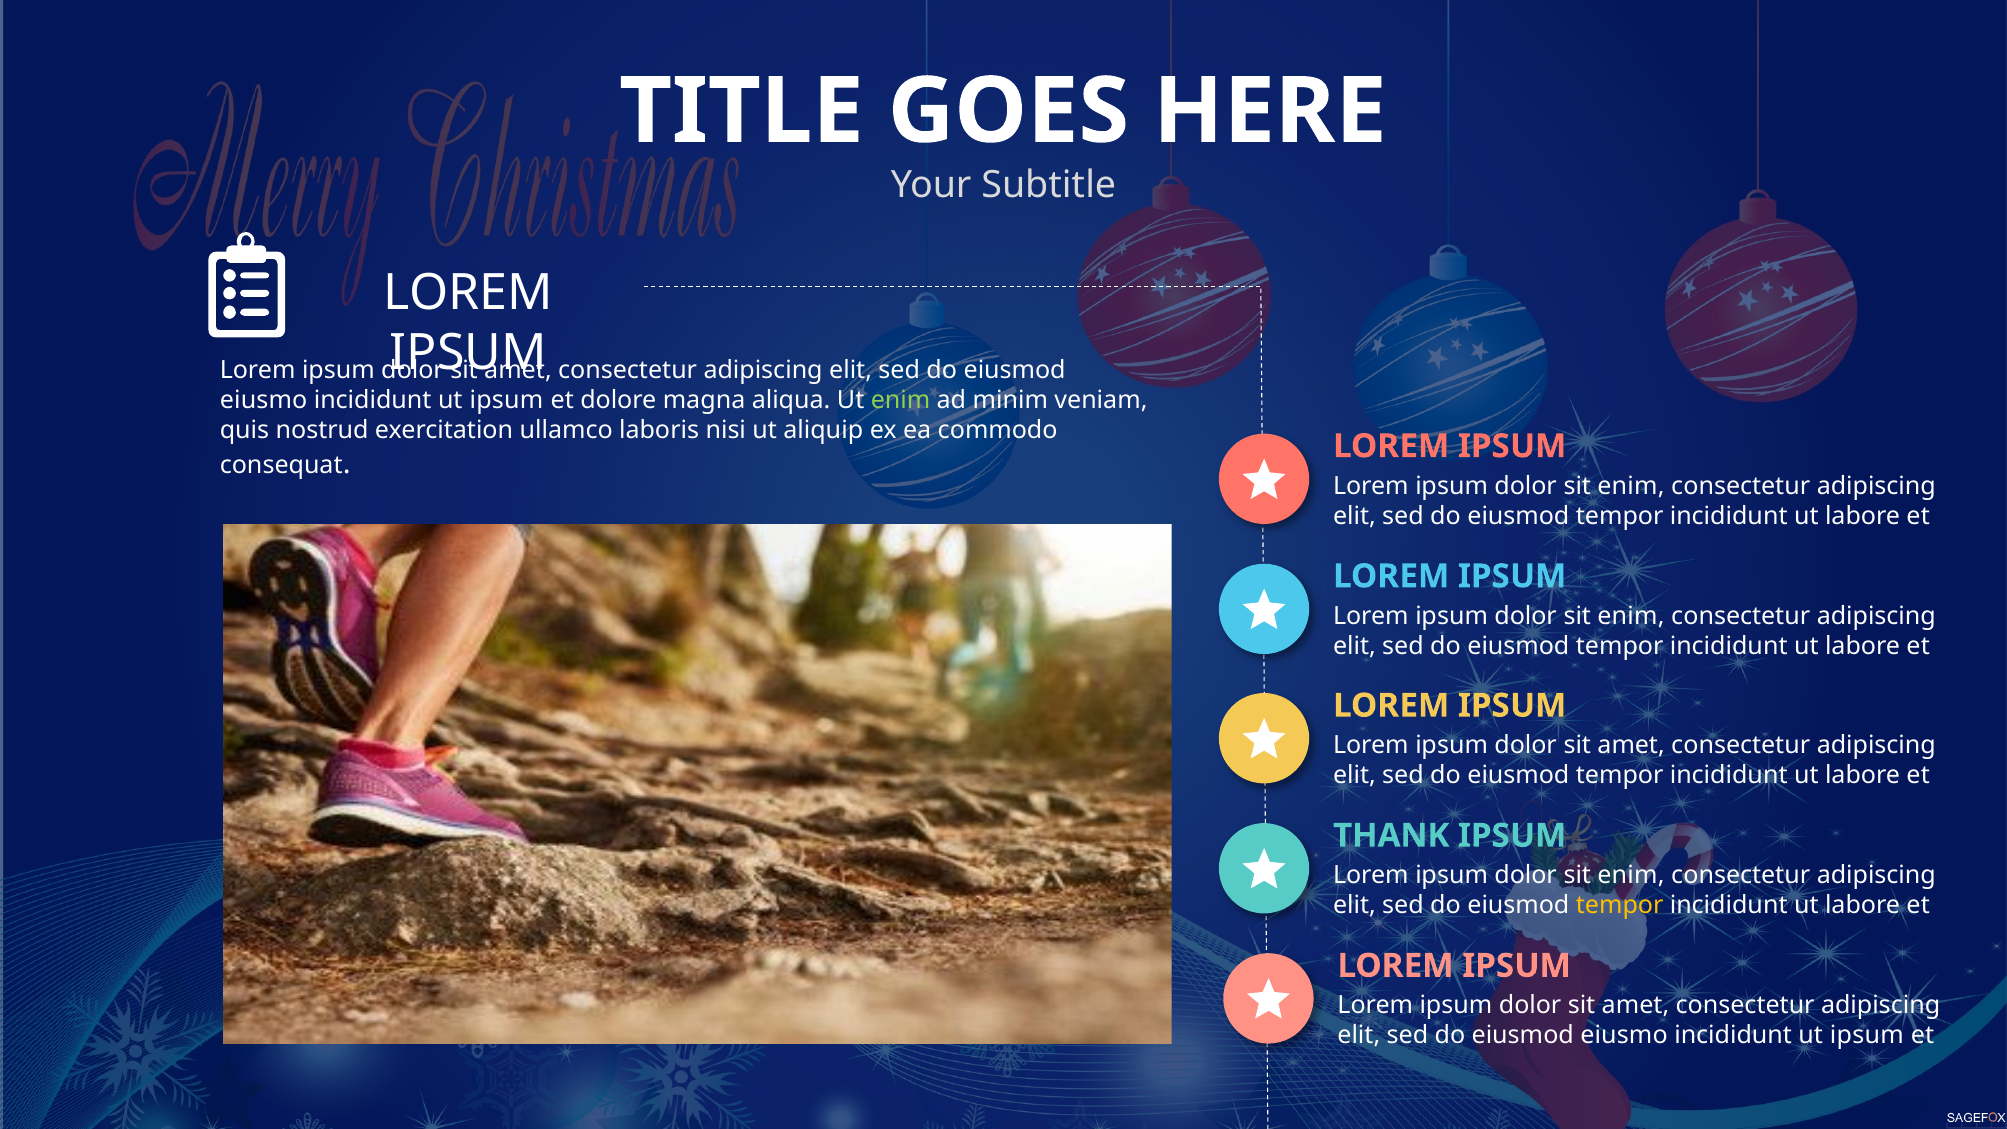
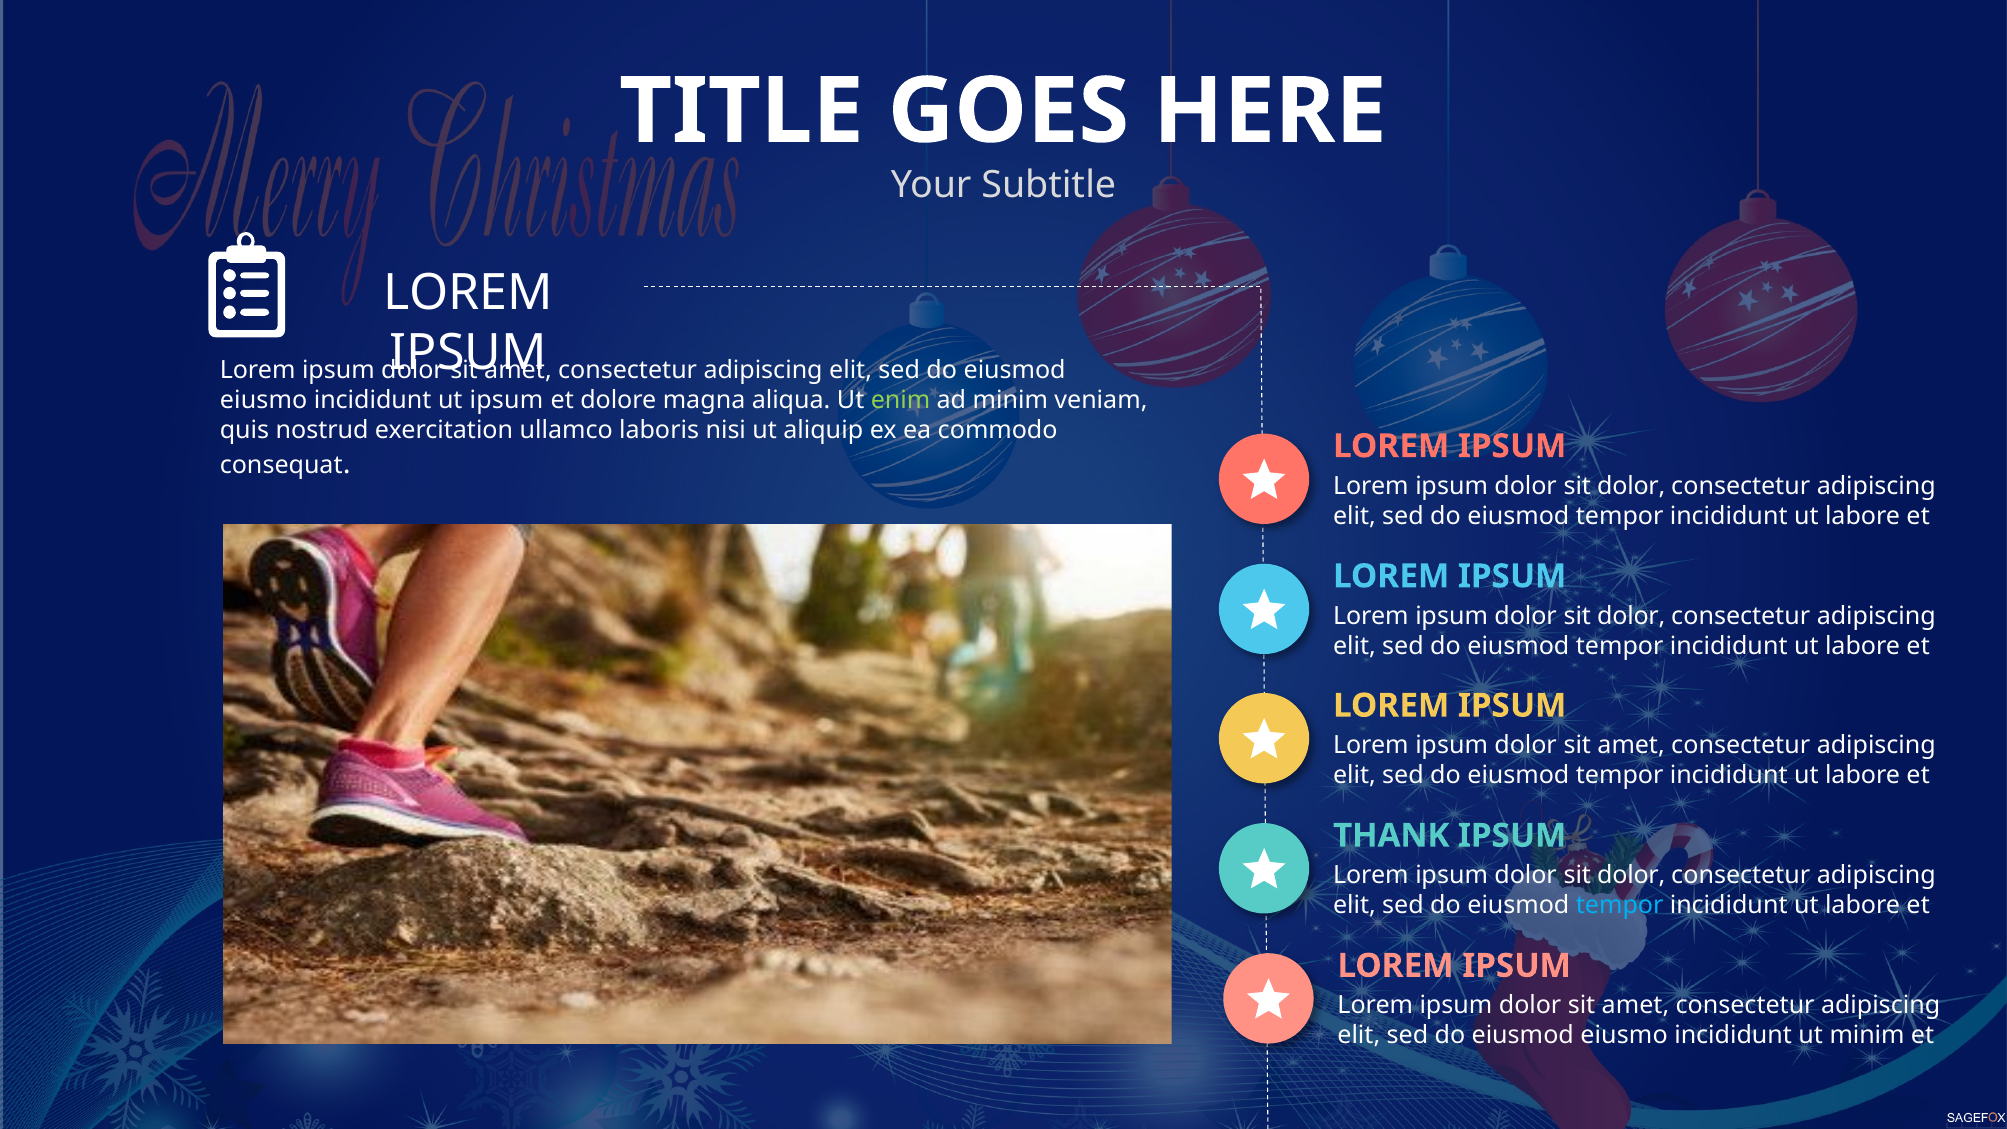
enim: enim -> dolor (1631, 486)
enim: enim -> dolor (1631, 616)
enim: enim -> dolor (1631, 875)
tempor colour: yellow -> light blue (1620, 905)
ipsum: ipsum -> minim (1867, 1035)
